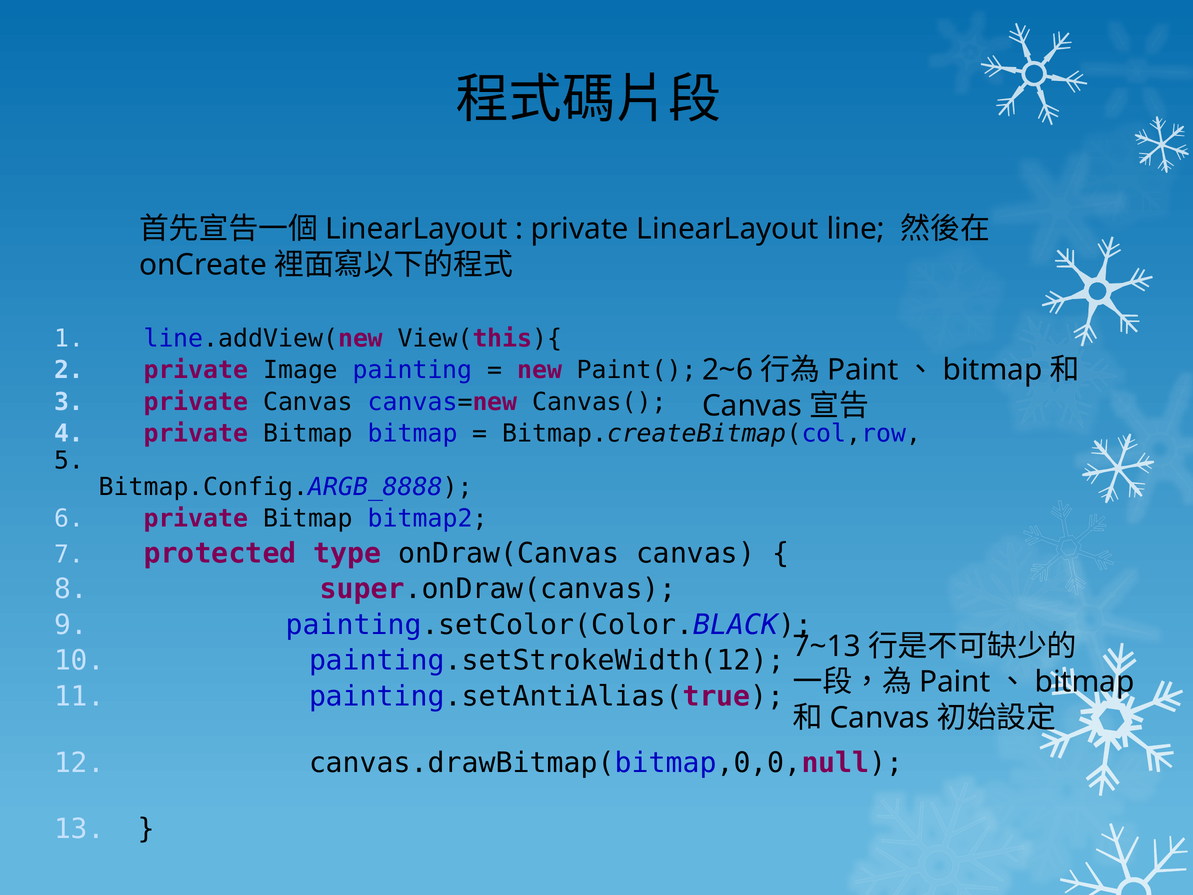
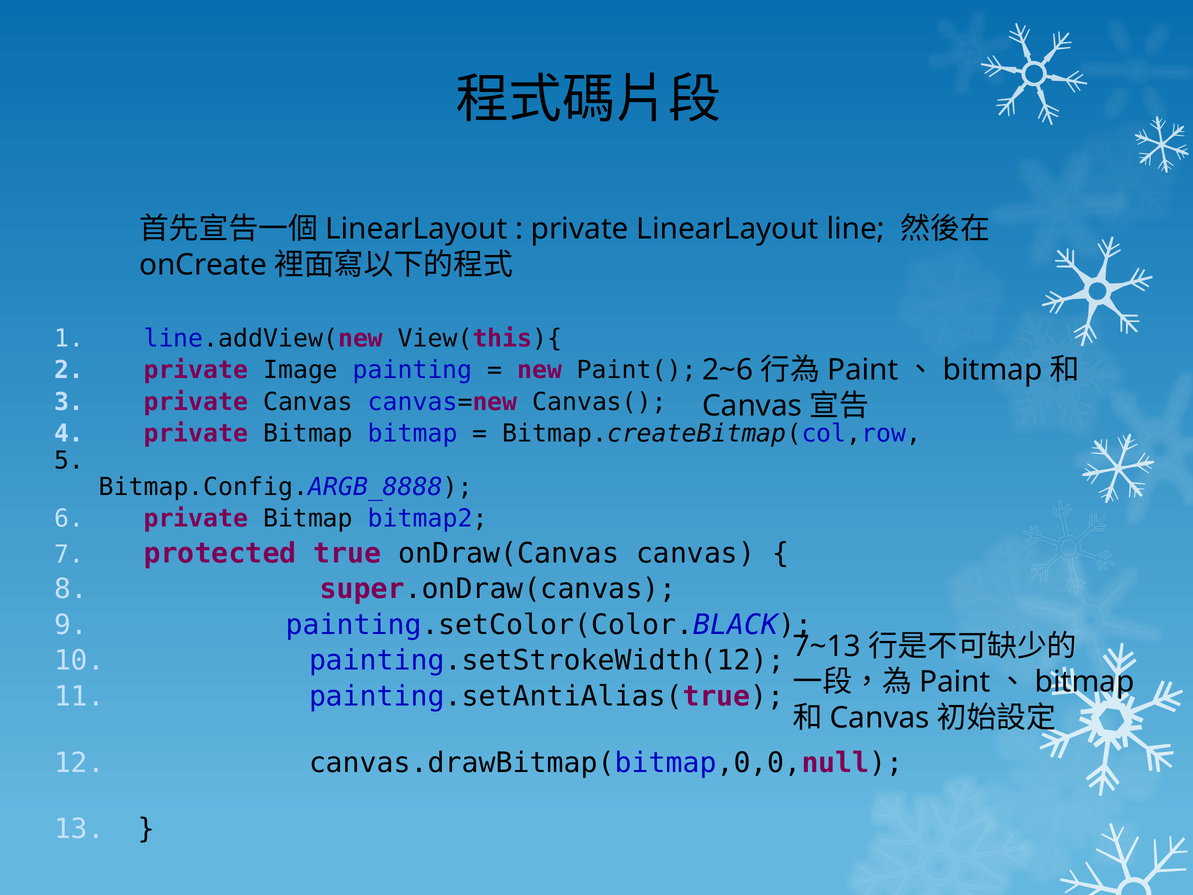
type: type -> true (347, 553)
